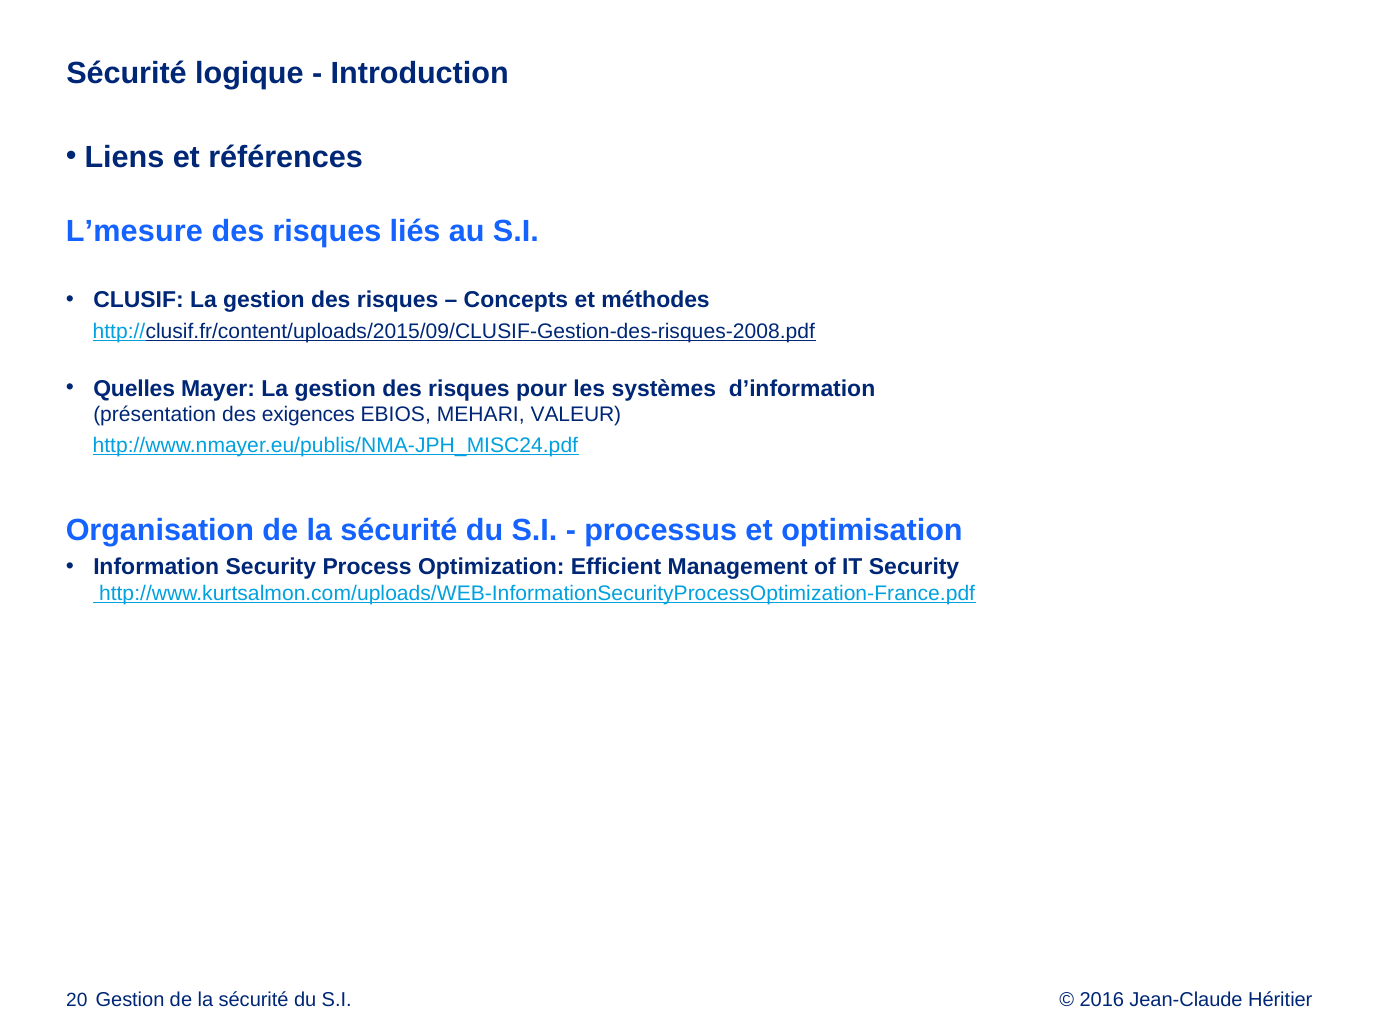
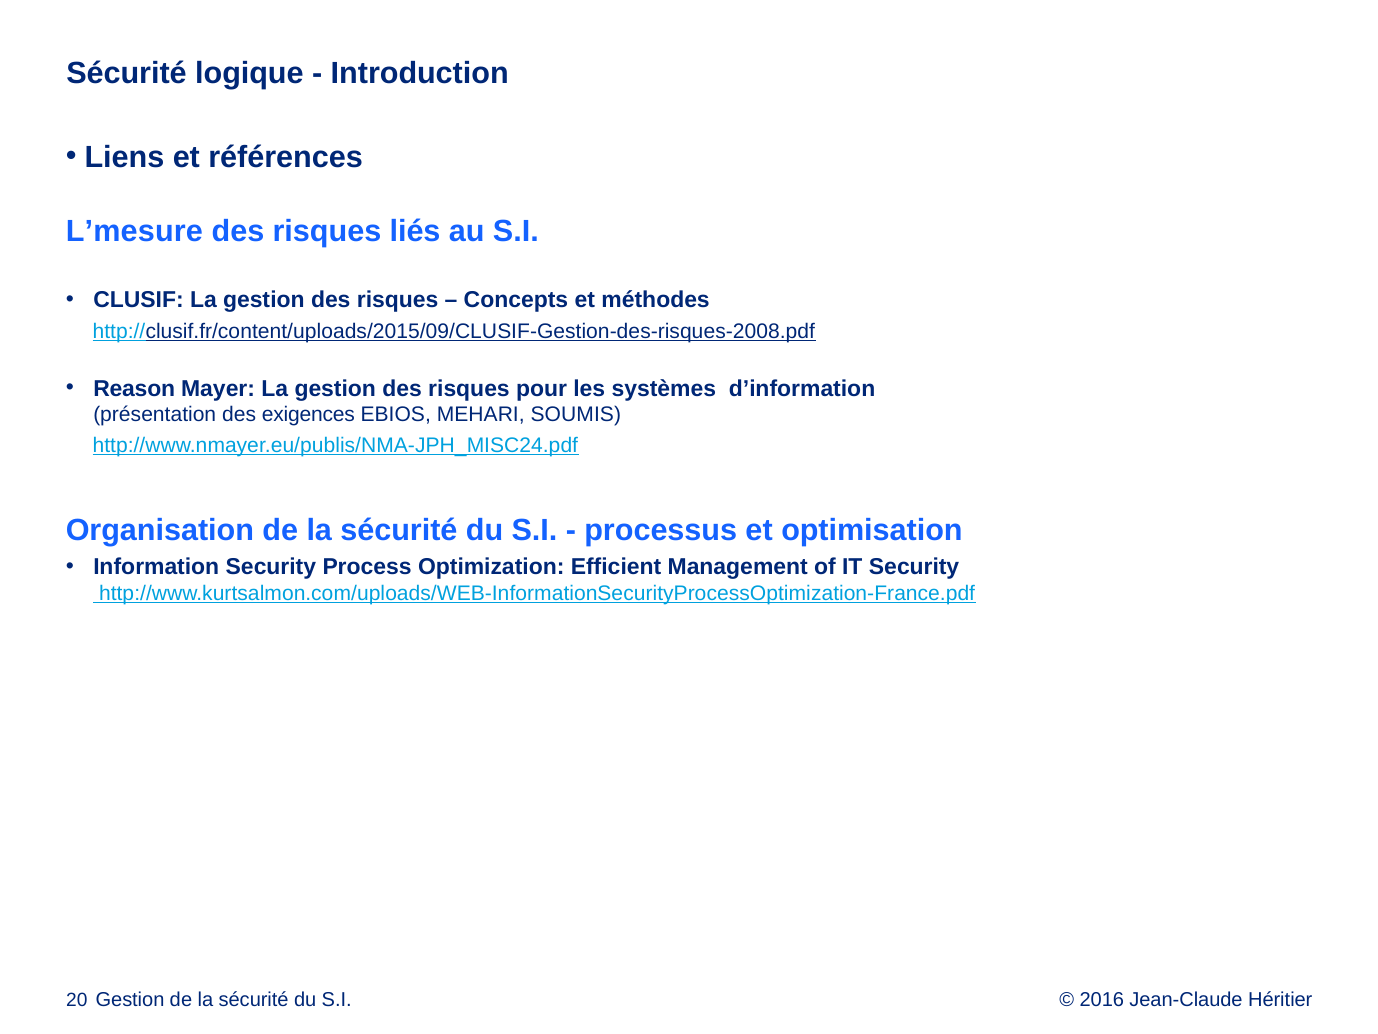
Quelles: Quelles -> Reason (134, 388)
VALEUR: VALEUR -> SOUMIS (576, 415)
